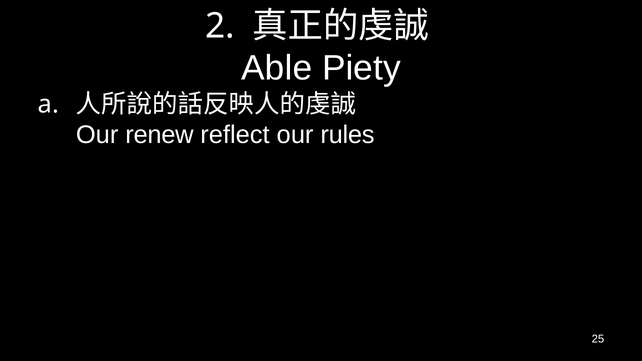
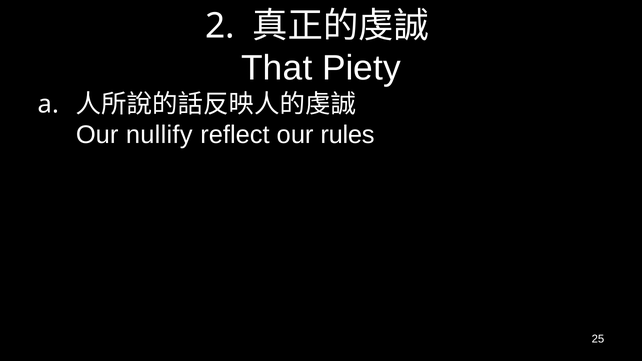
Able: Able -> That (277, 68)
renew: renew -> nullify (159, 135)
